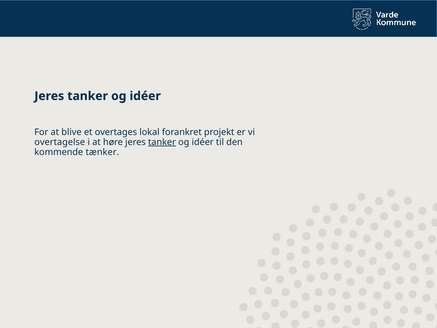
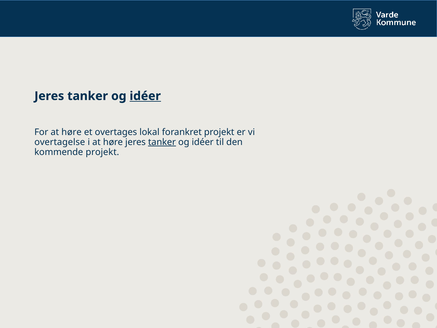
idéer underline: none -> present (145, 96)
For at blive: blive -> høre (72, 132)
kommende tænker: tænker -> projekt (102, 152)
